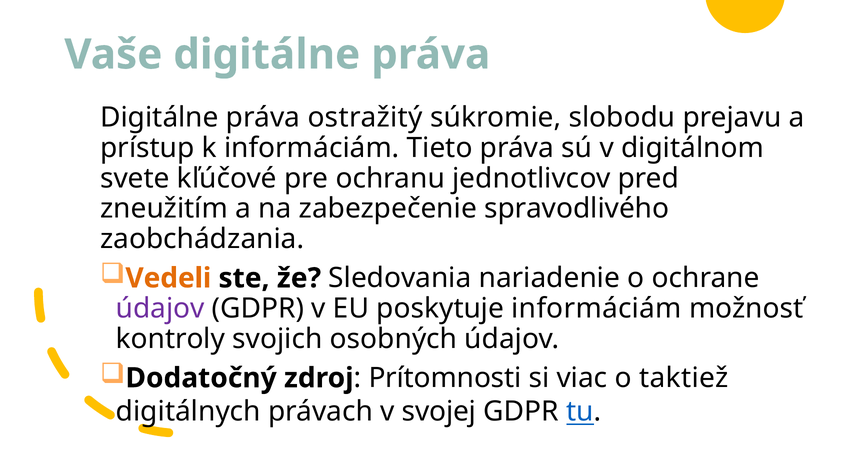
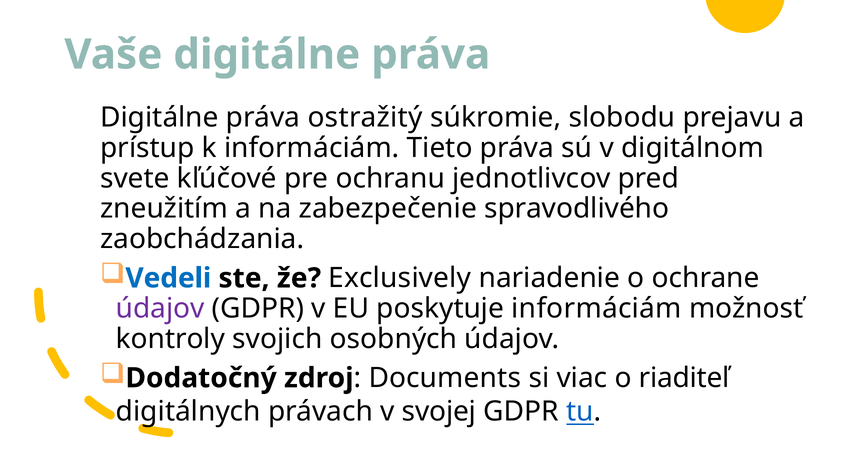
Vedeli colour: orange -> blue (168, 278)
Sledovania: Sledovania -> Exclusively (400, 278)
Prítomnosti: Prítomnosti -> Documents (445, 378)
taktiež: taktiež -> riaditeľ (684, 378)
